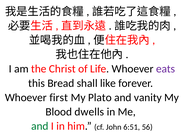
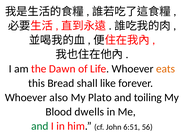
Christ: Christ -> Dawn (62, 69)
eats colour: purple -> orange (166, 69)
first: first -> also (59, 97)
vanity: vanity -> toiling (148, 97)
